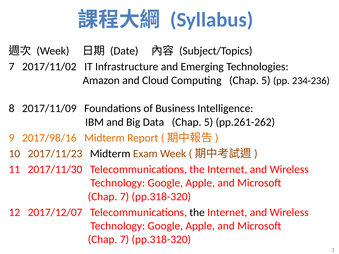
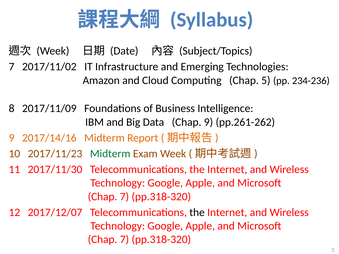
Data Chap 5: 5 -> 9 (208, 122)
2017/98/16: 2017/98/16 -> 2017/14/16 (49, 138)
Midterm colour: black -> green (110, 154)
